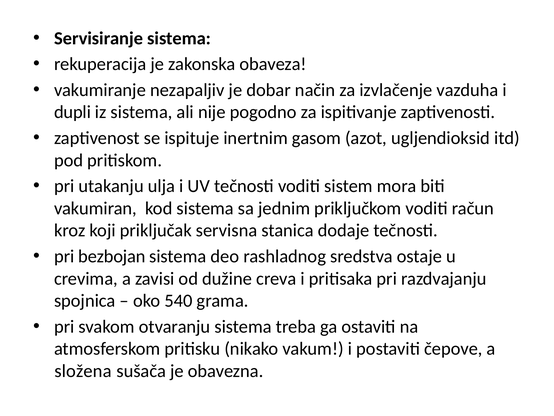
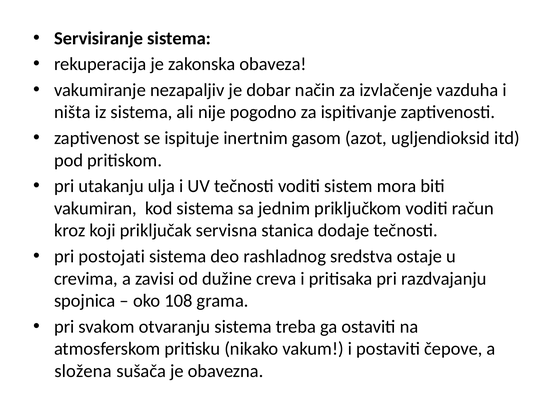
dupli: dupli -> ništa (72, 112)
bezbojan: bezbojan -> postojati (112, 256)
540: 540 -> 108 (178, 300)
